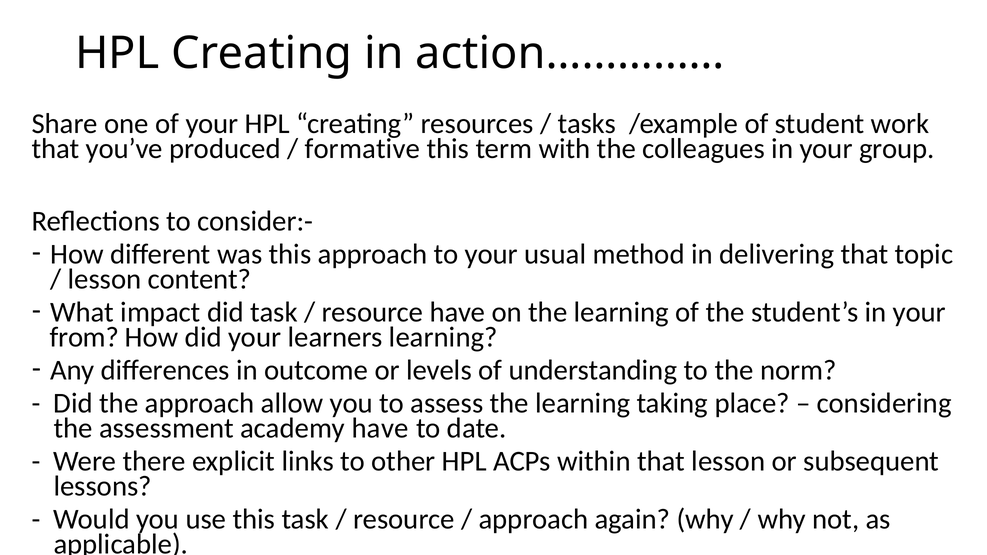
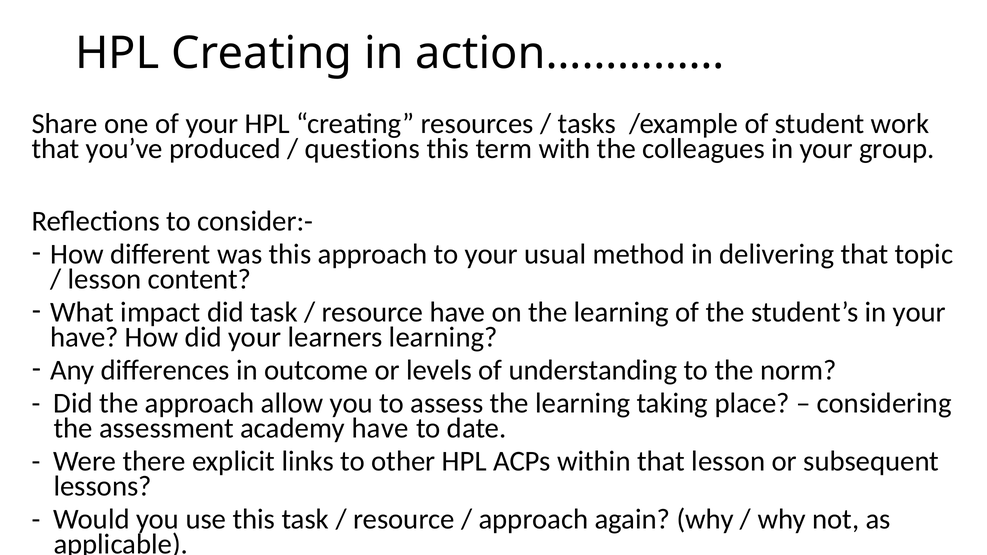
formative: formative -> questions (362, 149)
from: from -> have (84, 337)
